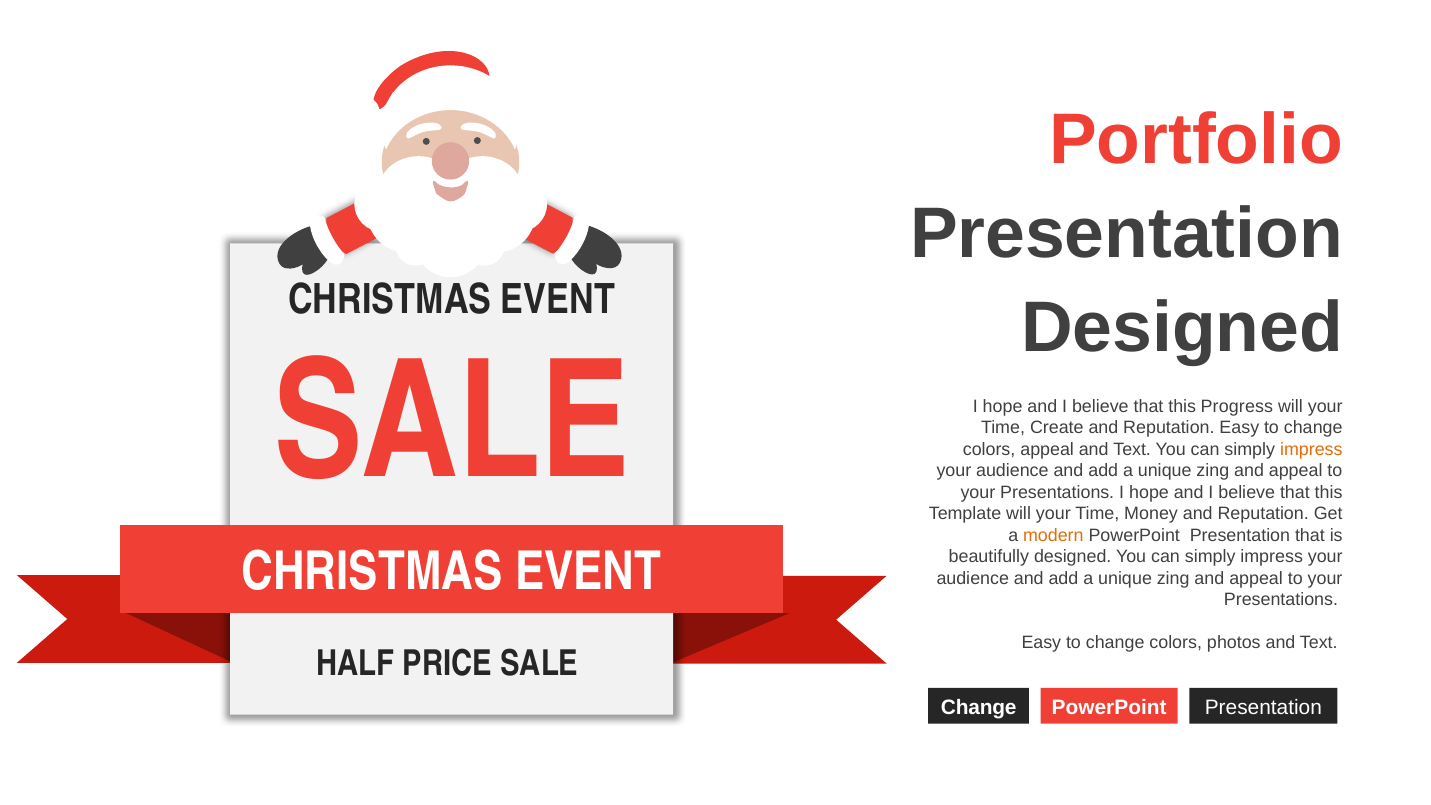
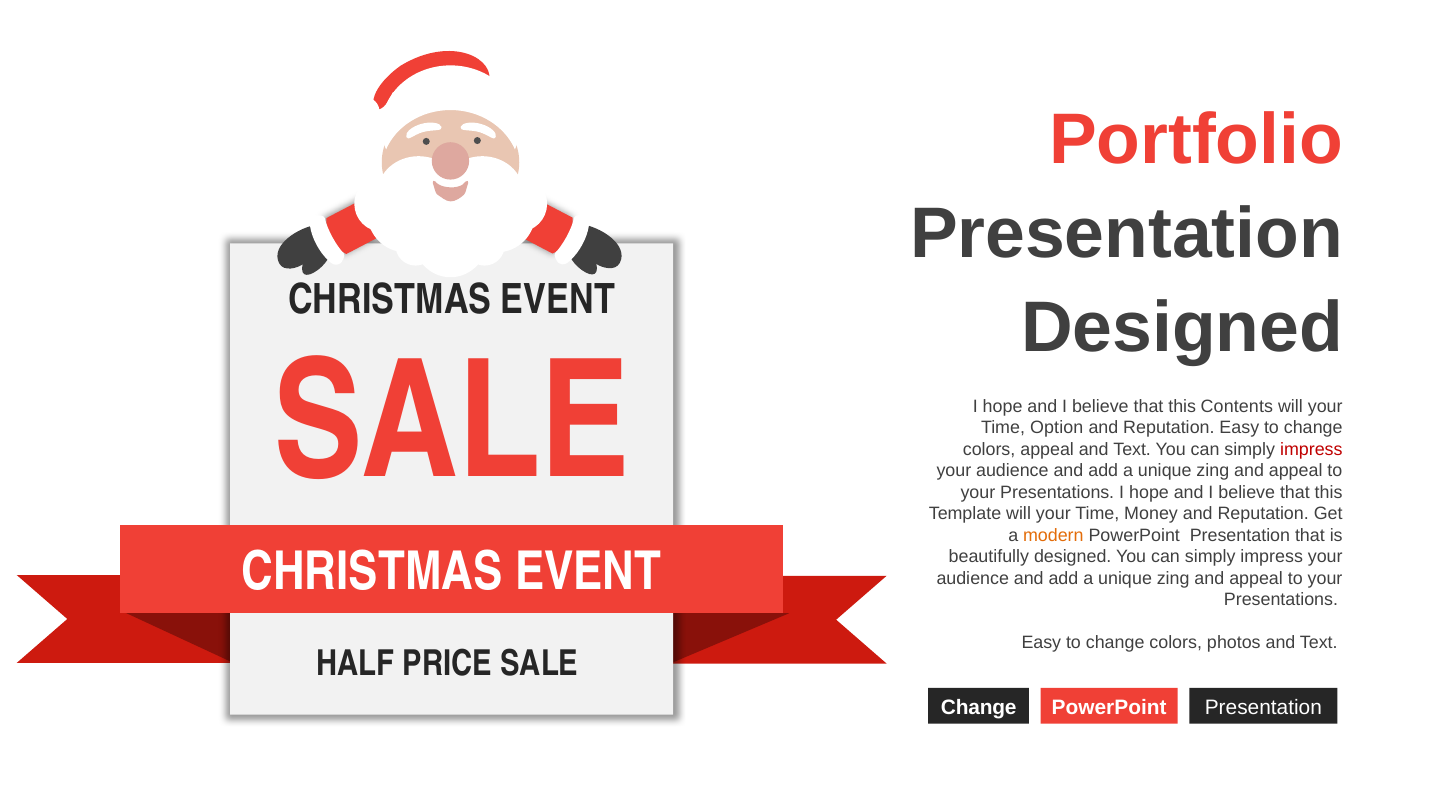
Progress: Progress -> Contents (1237, 406)
Create: Create -> Option (1057, 428)
impress colour: orange -> red (1311, 449)
